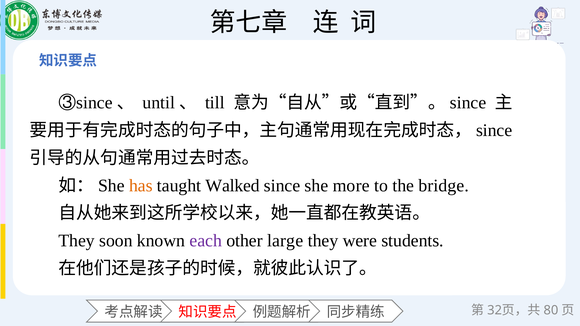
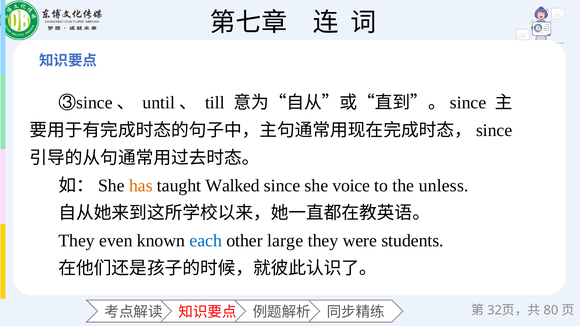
more: more -> voice (351, 186)
bridge: bridge -> unless (444, 186)
soon: soon -> even (116, 241)
each colour: purple -> blue (206, 241)
